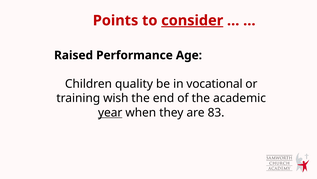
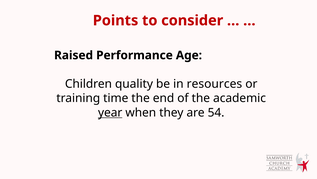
consider underline: present -> none (192, 20)
vocational: vocational -> resources (214, 84)
wish: wish -> time (116, 98)
83: 83 -> 54 (216, 112)
